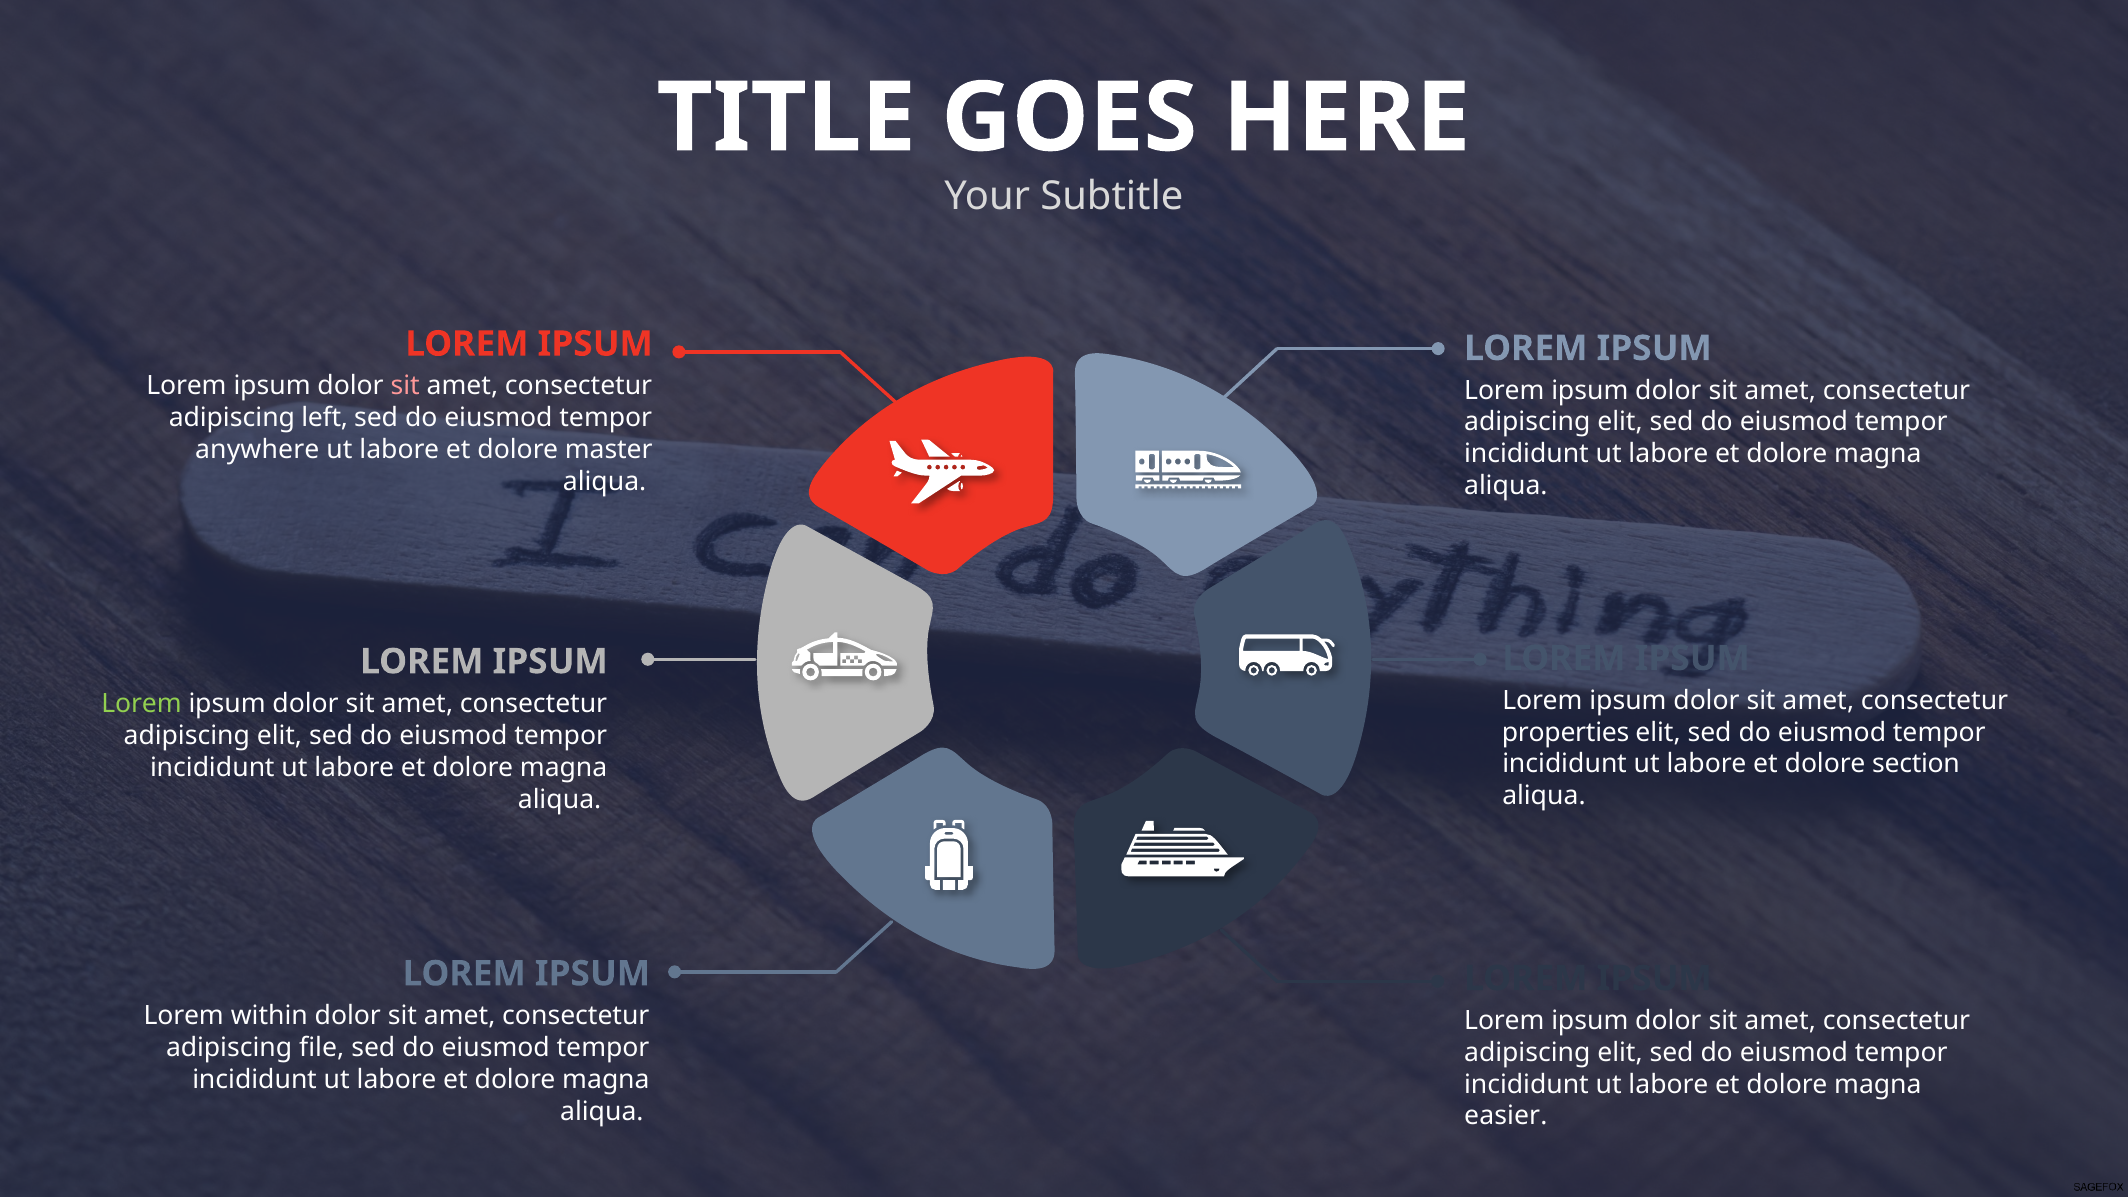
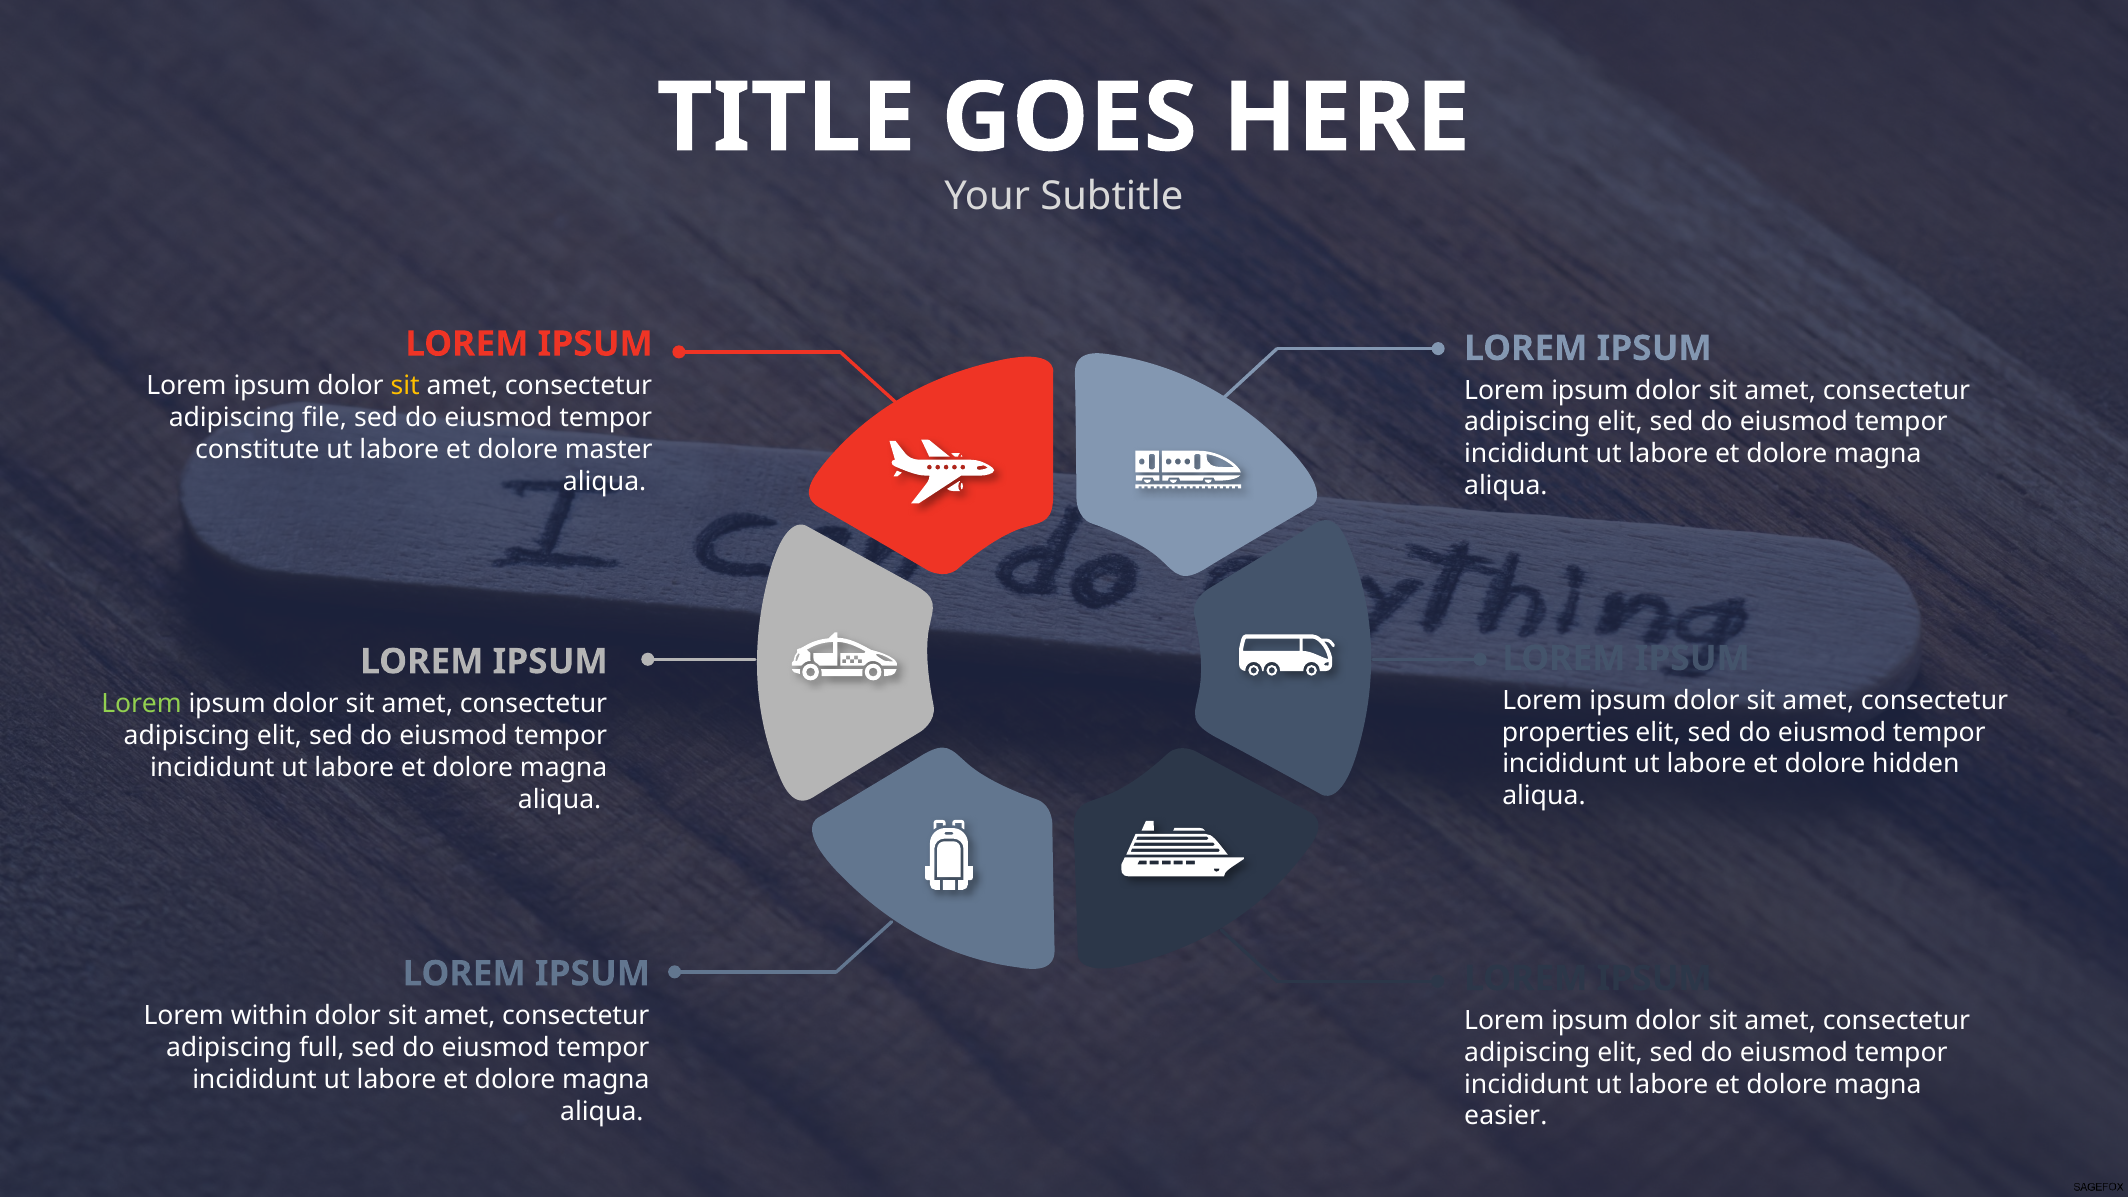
sit colour: pink -> yellow (405, 386)
left: left -> file (324, 418)
anywhere: anywhere -> constitute (257, 450)
section: section -> hidden (1916, 764)
file: file -> full (322, 1048)
